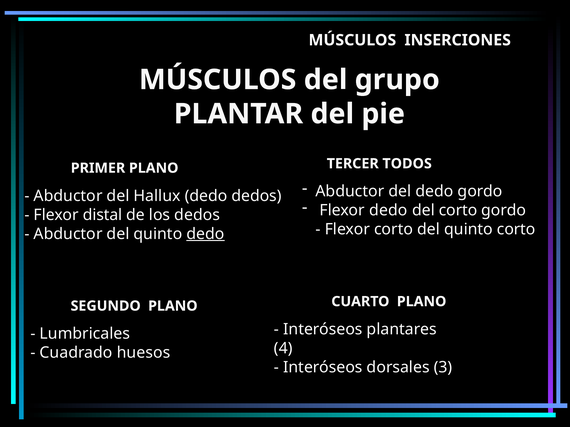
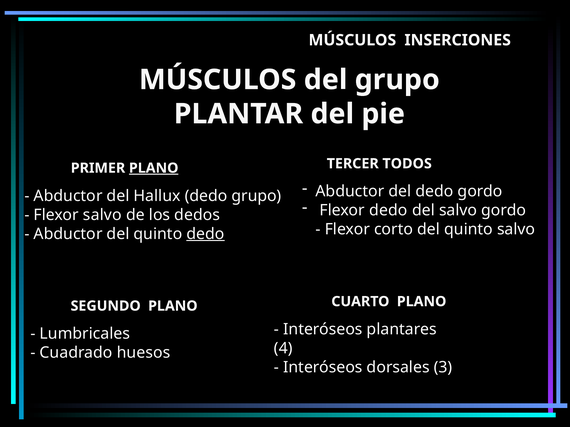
PLANO underline: none -> present (154, 168)
dedo dedos: dedos -> grupo (257, 196)
del corto: corto -> salvo (458, 211)
Flexor distal: distal -> salvo (102, 215)
quinto corto: corto -> salvo (516, 230)
